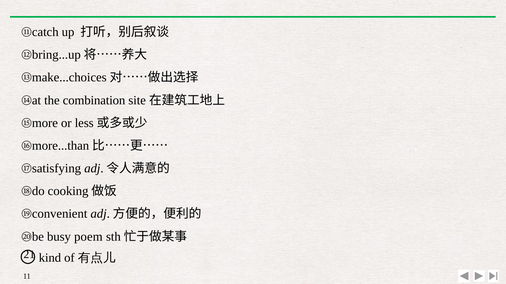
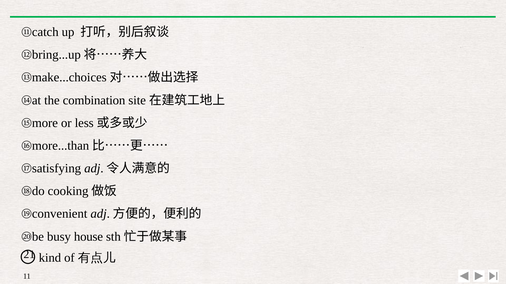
poem: poem -> house (88, 237)
